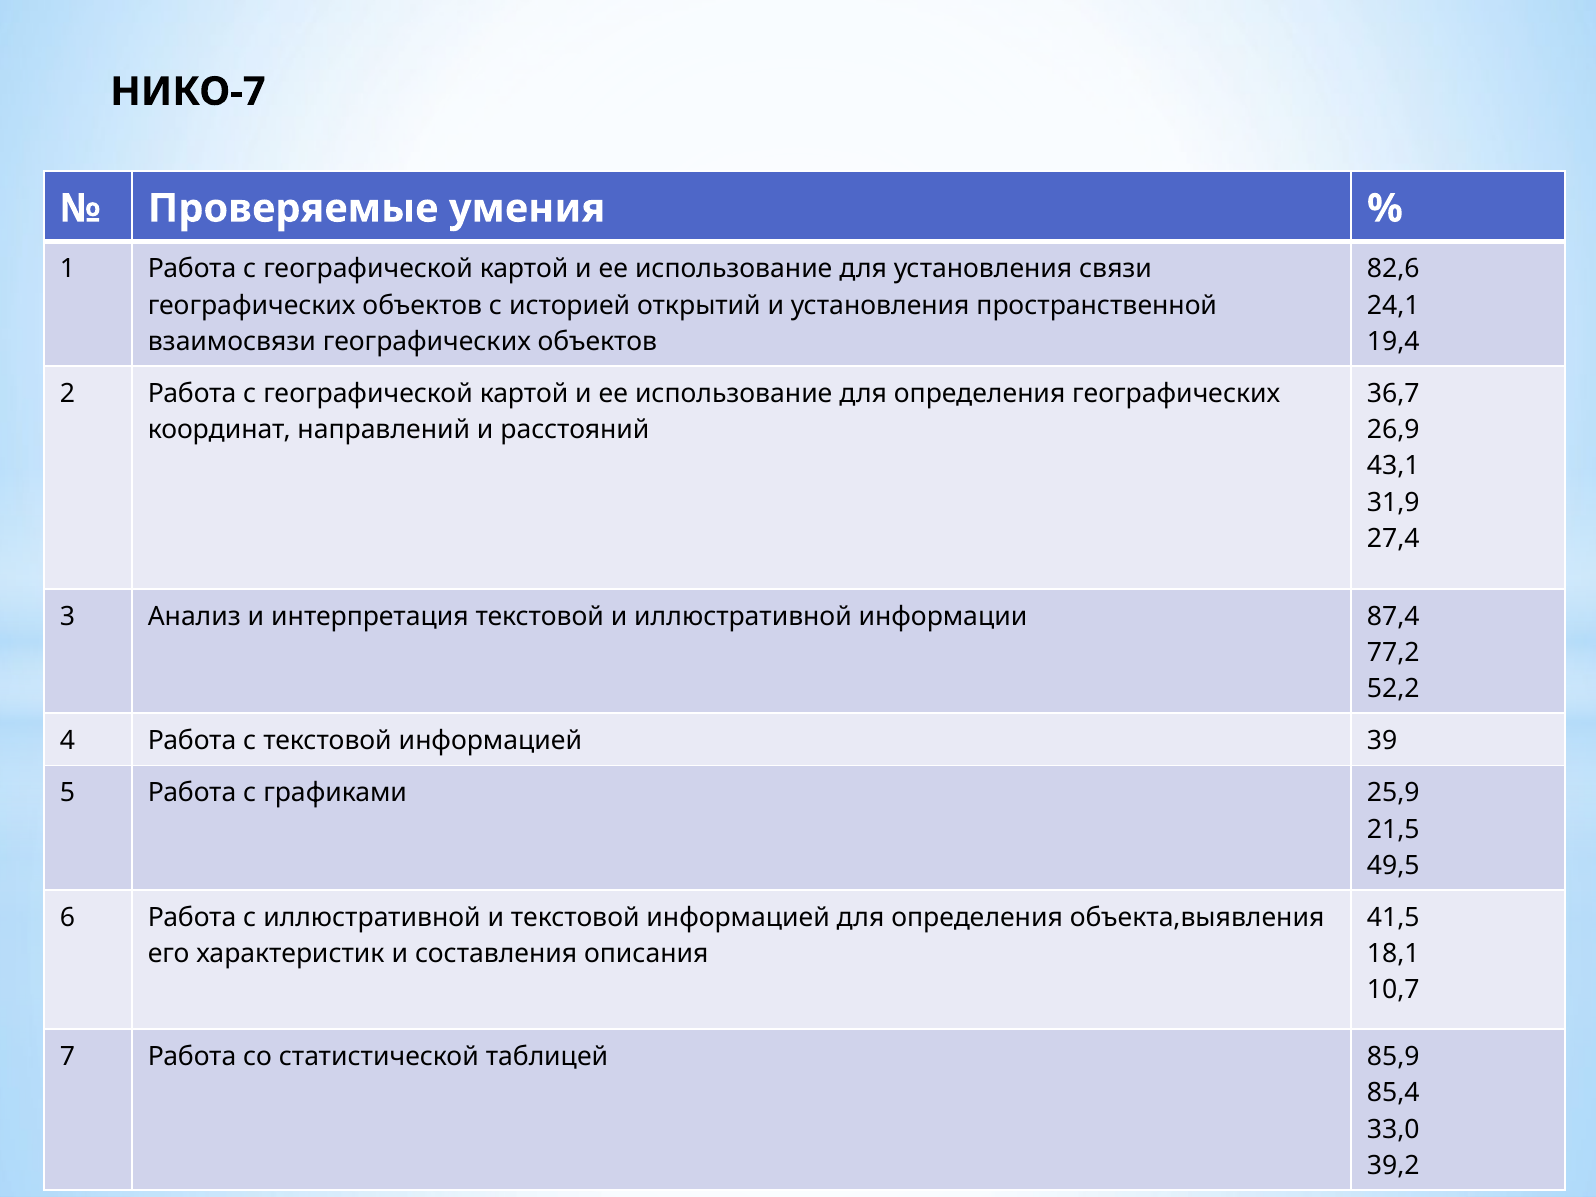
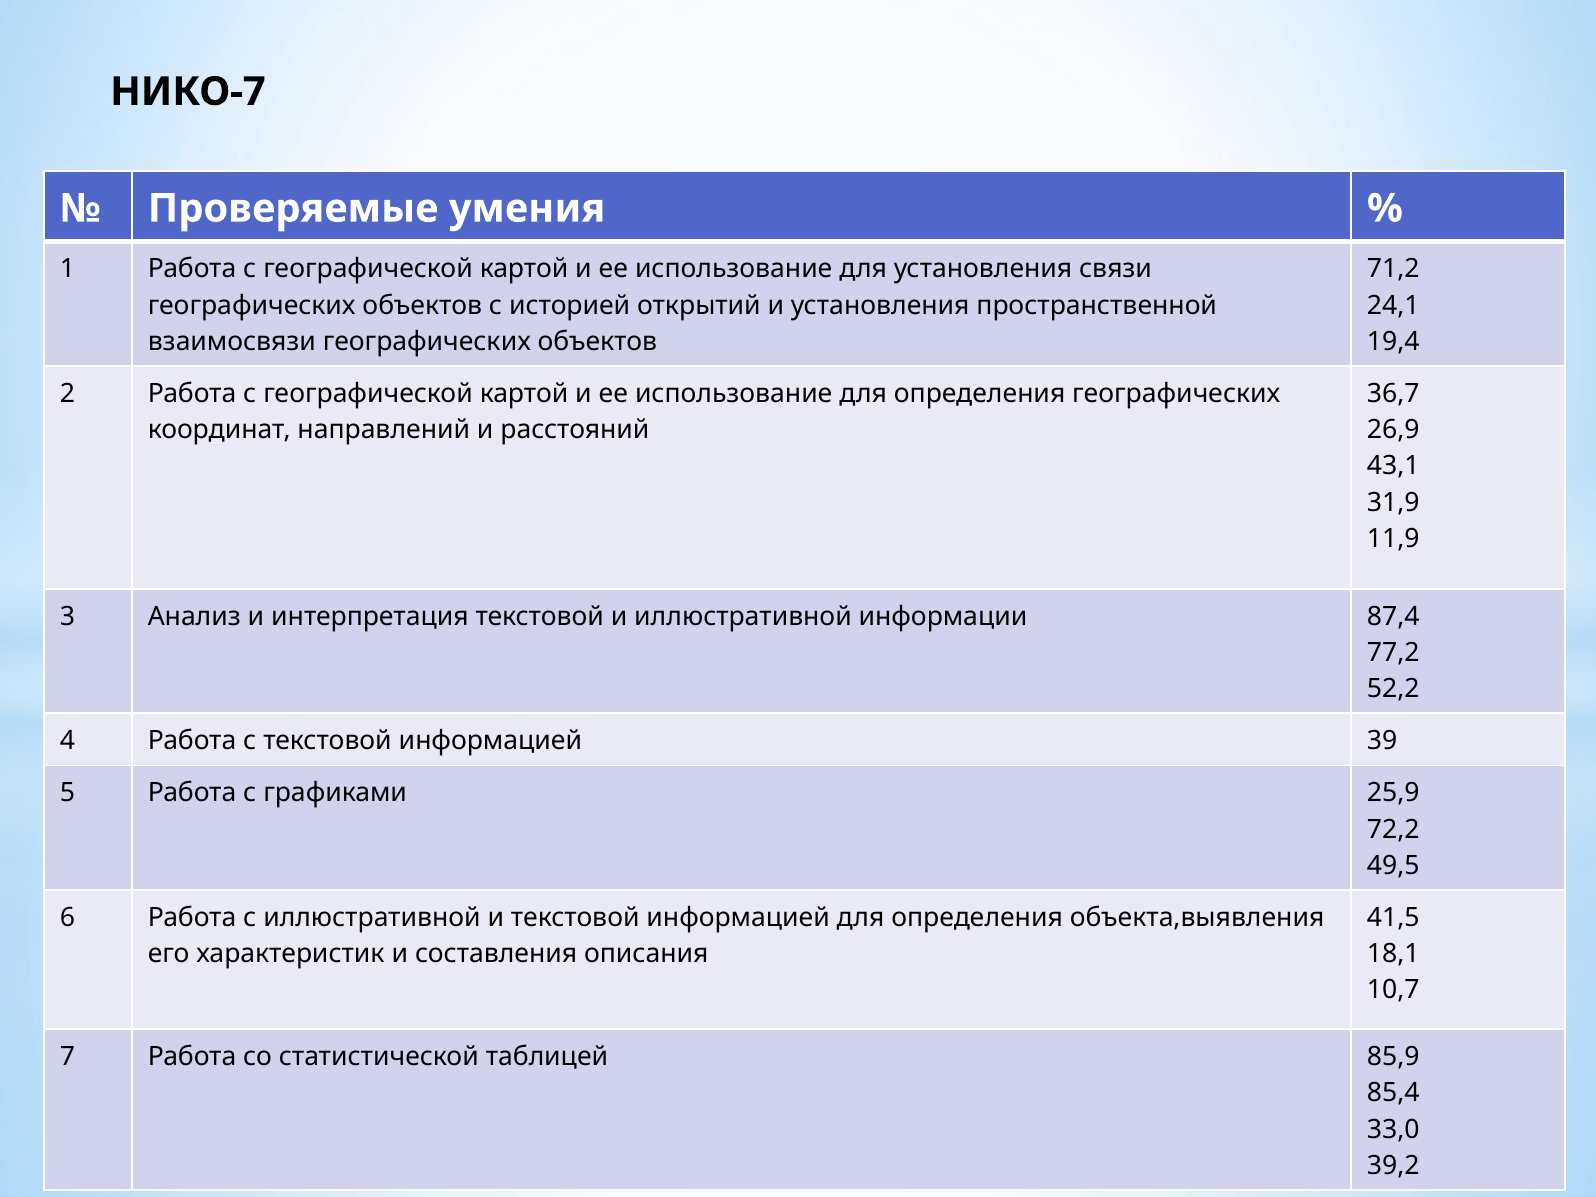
82,6: 82,6 -> 71,2 (1393, 269)
27,4: 27,4 -> 11,9 (1393, 539)
21,5: 21,5 -> 72,2 (1393, 829)
